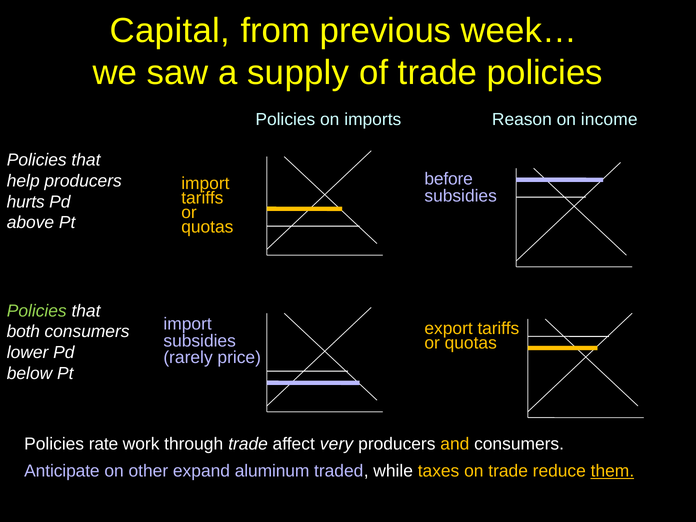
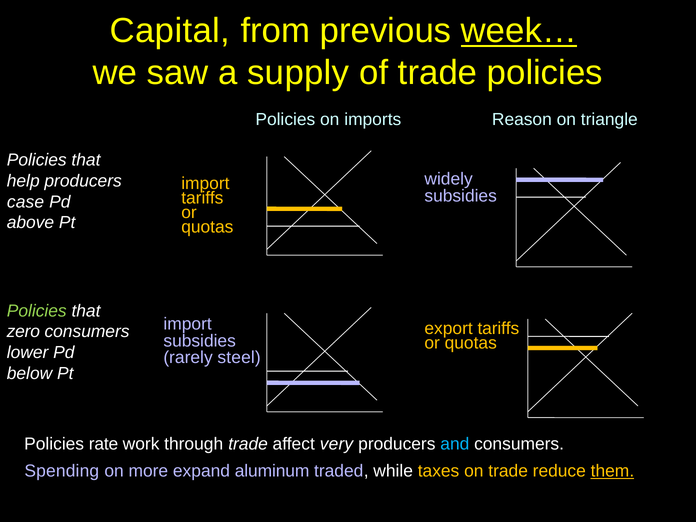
week… underline: none -> present (519, 31)
income: income -> triangle (609, 119)
before: before -> widely (449, 179)
hurts: hurts -> case (26, 202)
both: both -> zero (23, 332)
price: price -> steel (239, 358)
and colour: yellow -> light blue (455, 444)
Anticipate: Anticipate -> Spending (62, 471)
other: other -> more (148, 471)
